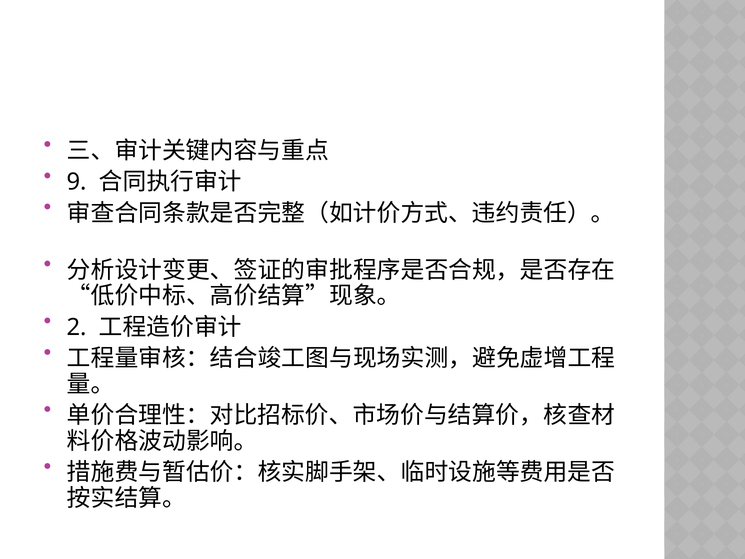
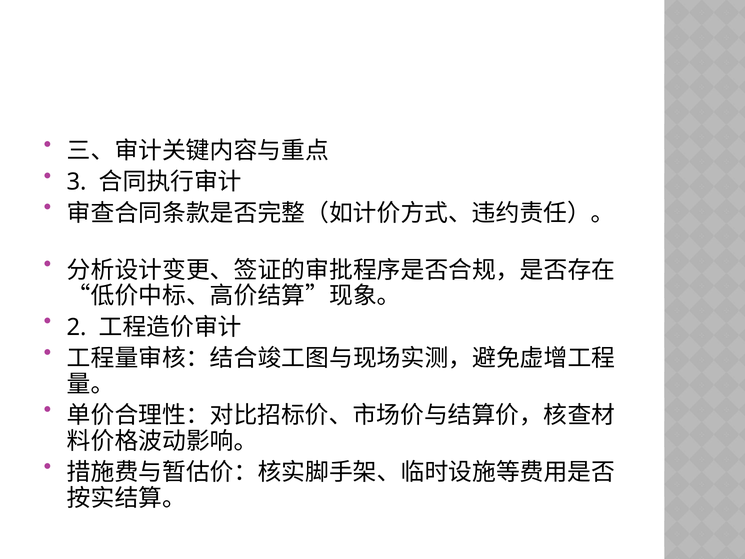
9: 9 -> 3 (77, 182)
